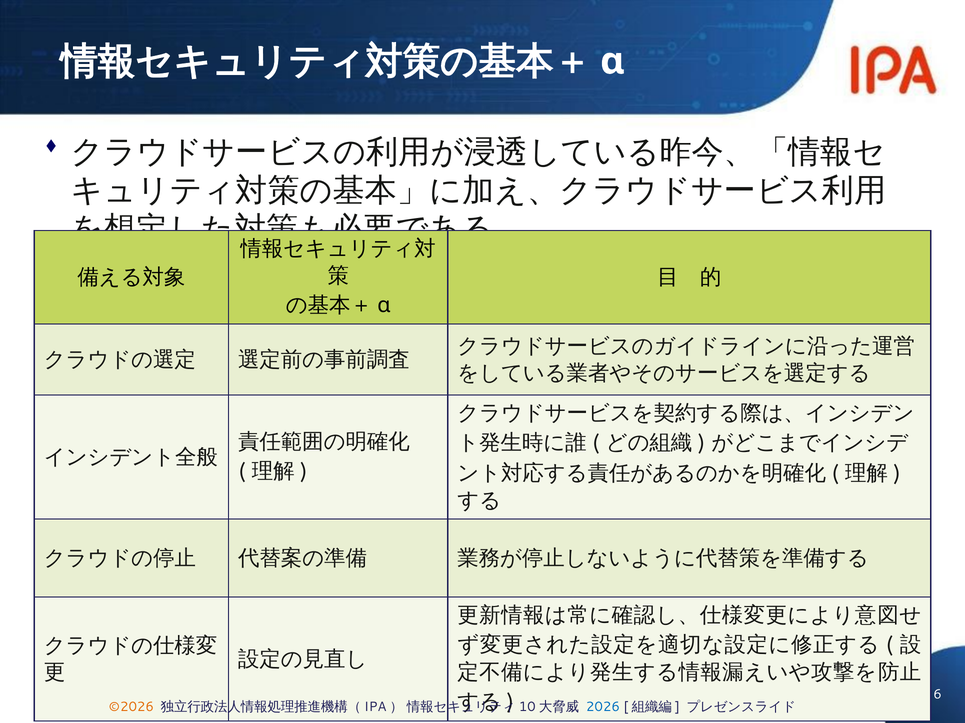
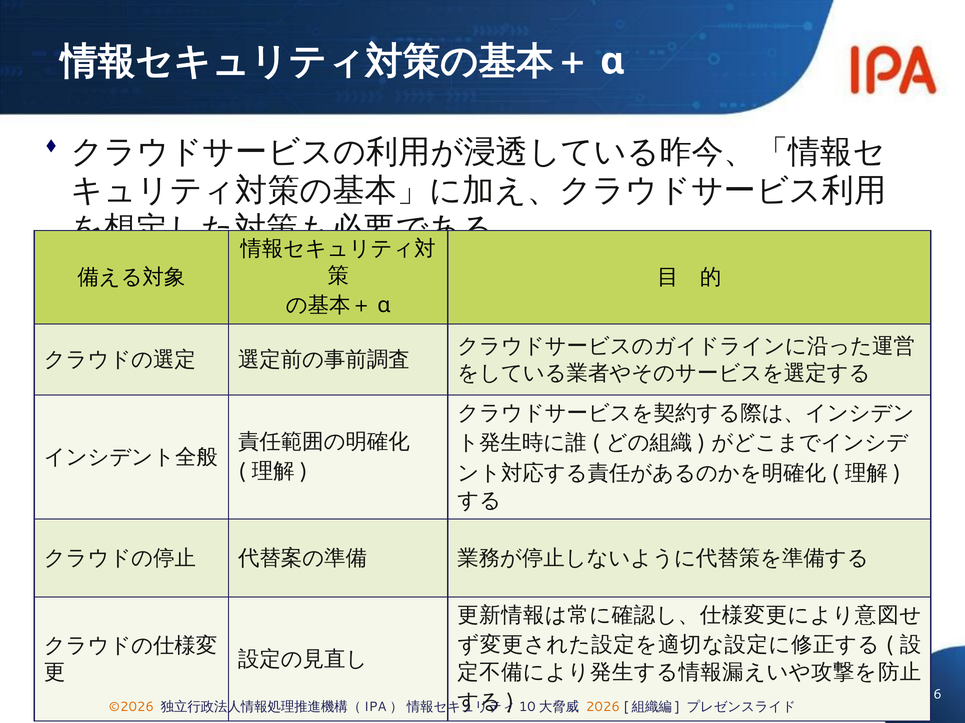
2026 colour: blue -> orange (603, 708)
